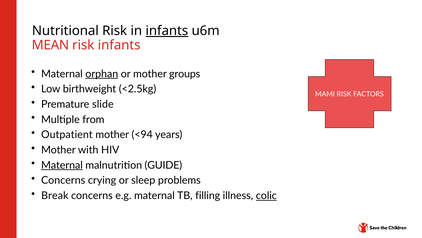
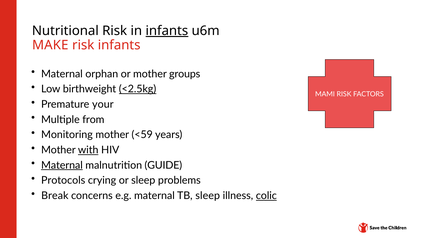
MEAN: MEAN -> MAKE (50, 45)
orphan underline: present -> none (102, 74)
<2.5kg underline: none -> present (138, 89)
slide: slide -> your (103, 104)
Outpatient: Outpatient -> Monitoring (67, 134)
<94: <94 -> <59 (142, 134)
with underline: none -> present (88, 150)
Concerns: Concerns -> Protocols (63, 180)
TB filling: filling -> sleep (208, 195)
